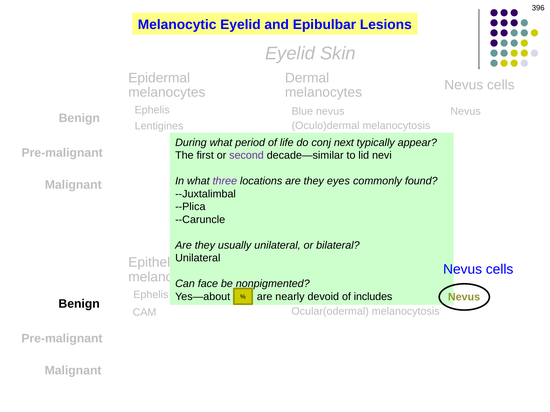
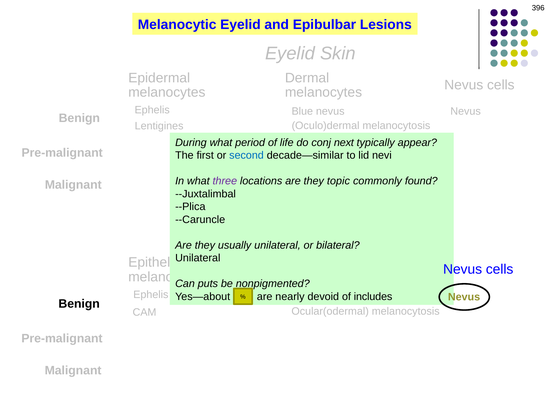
second colour: purple -> blue (247, 156)
eyes: eyes -> topic (338, 181)
face: face -> puts (208, 284)
